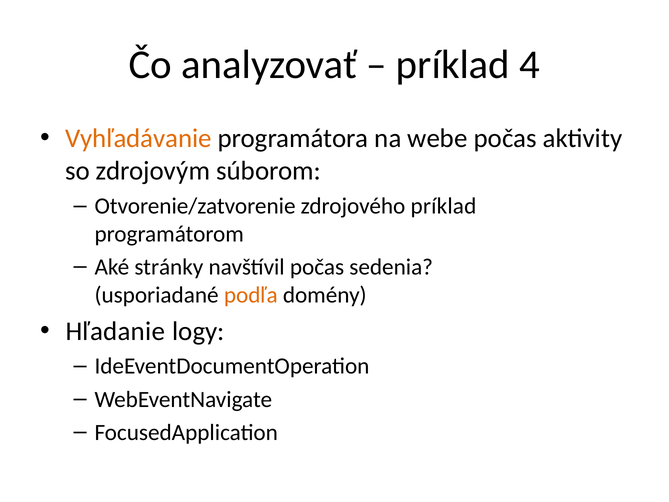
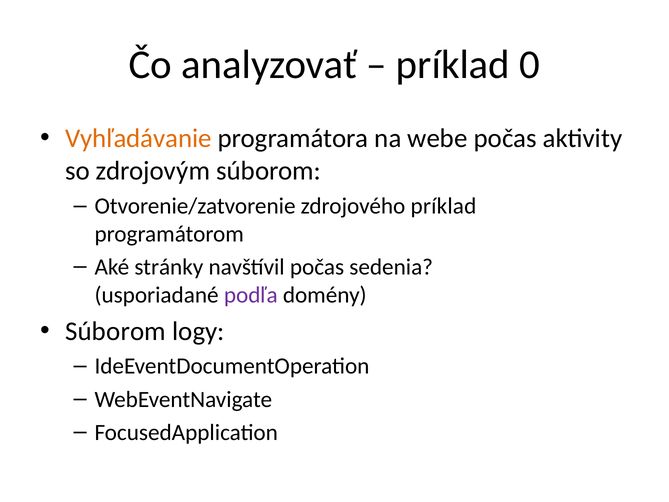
4: 4 -> 0 (530, 65)
podľa colour: orange -> purple (251, 295)
Hľadanie: Hľadanie -> Súborom (116, 331)
